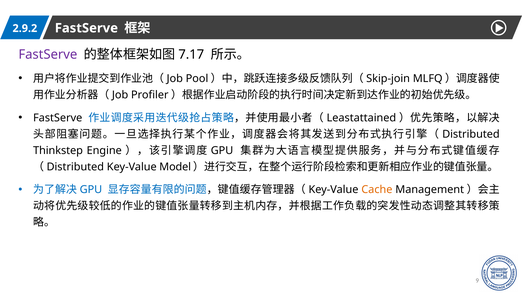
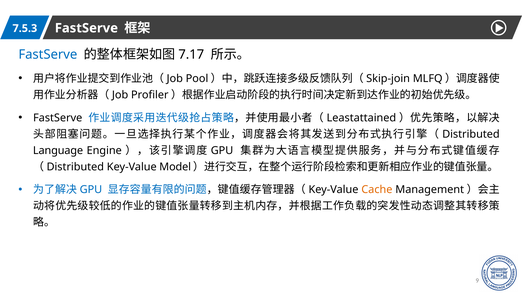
2.9.2: 2.9.2 -> 7.5.3 (25, 28)
FastServe colour: purple -> blue (48, 55)
Thinkstep: Thinkstep -> Language (58, 150)
